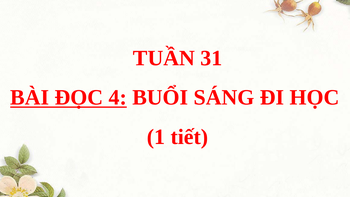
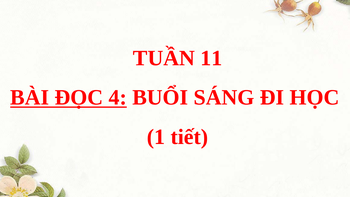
31: 31 -> 11 (211, 58)
